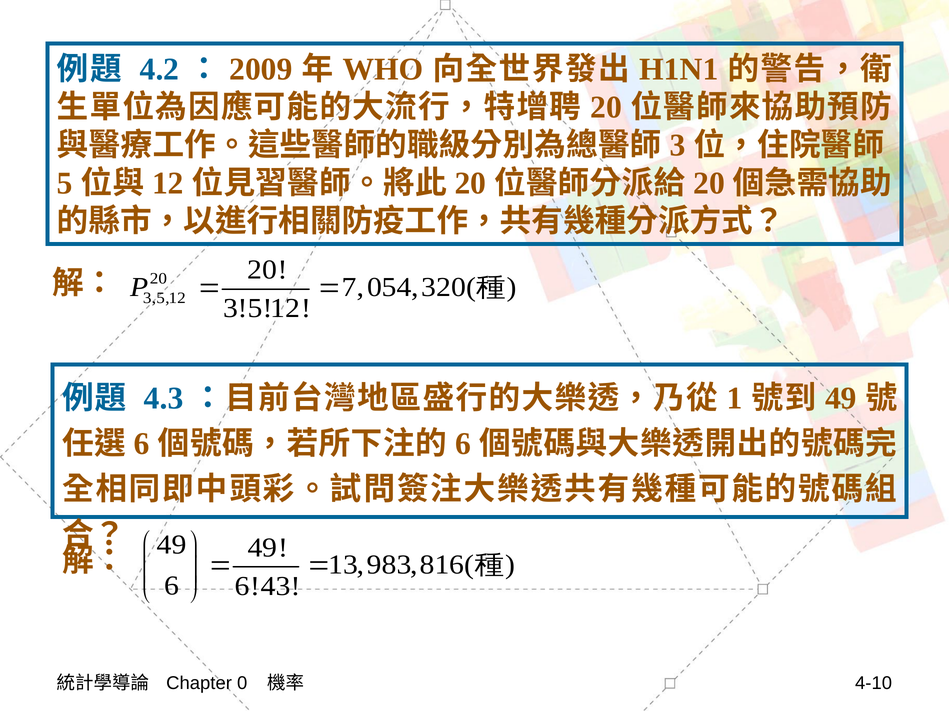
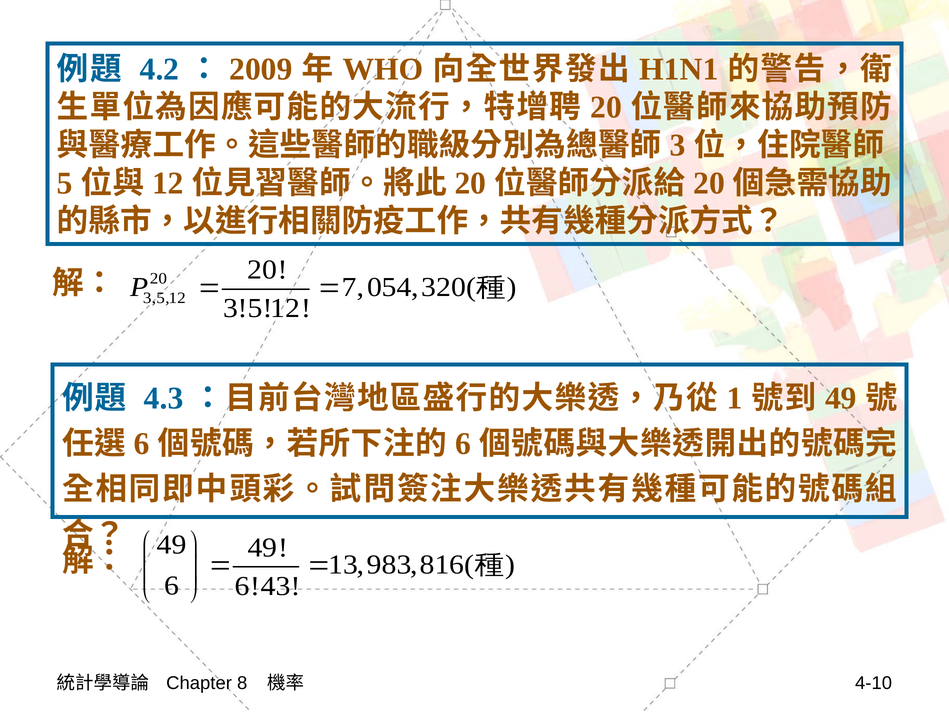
0: 0 -> 8 (242, 683)
